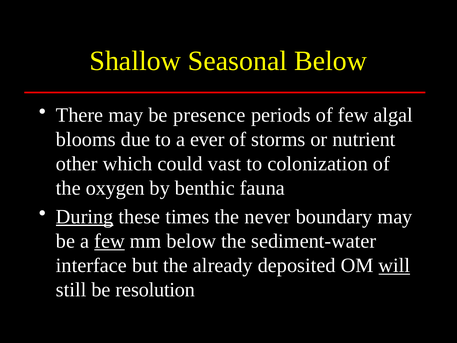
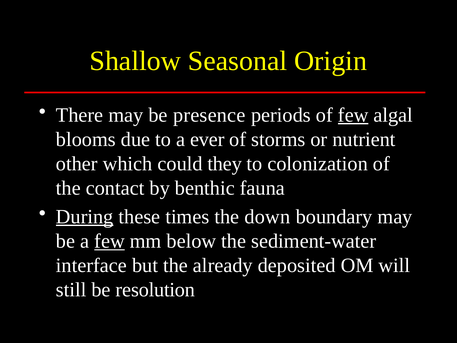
Seasonal Below: Below -> Origin (331, 61)
few underline: none -> present (353, 115)
vast: vast -> they (225, 164)
oxygen: oxygen -> contact (115, 188)
never: never -> down (267, 216)
will underline: present -> none (394, 265)
